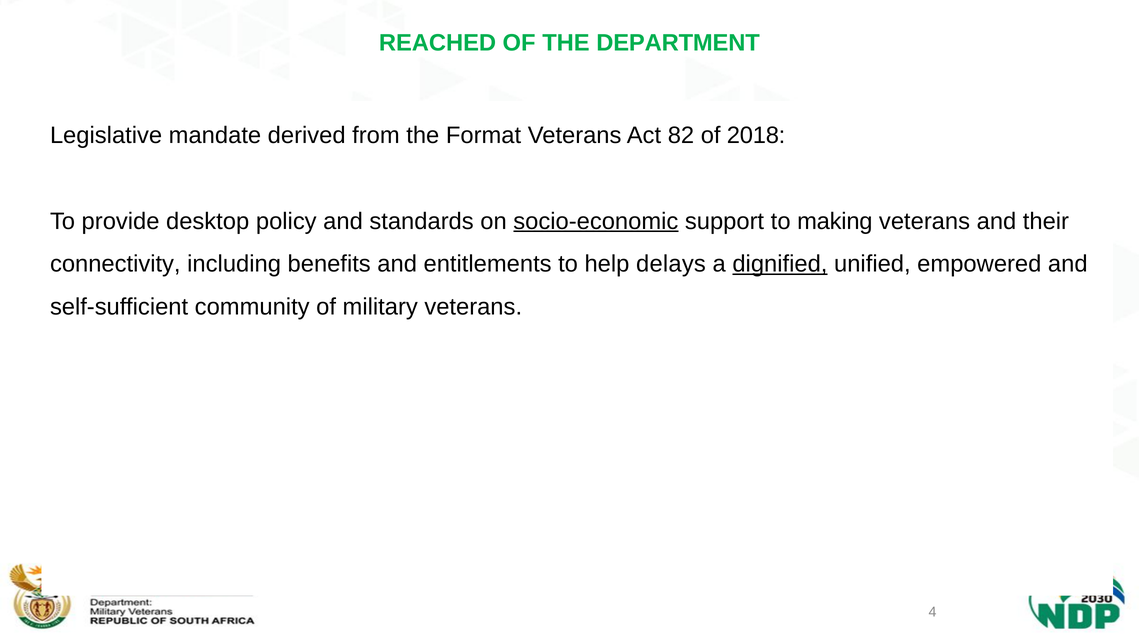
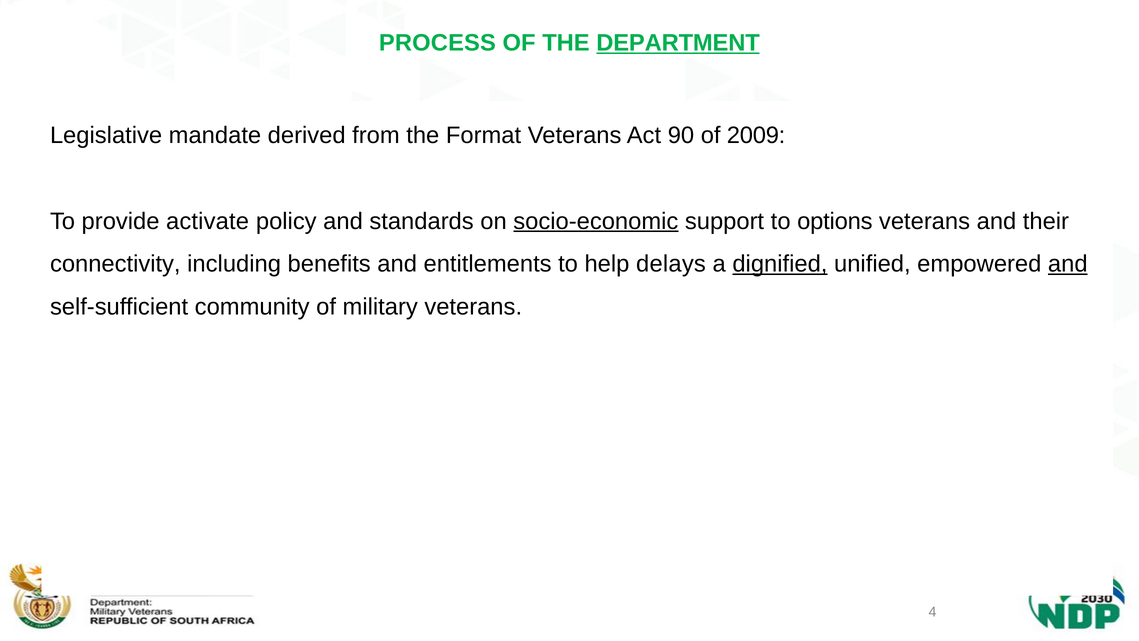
REACHED: REACHED -> PROCESS (437, 43)
DEPARTMENT underline: none -> present (678, 43)
82: 82 -> 90 (681, 136)
2018: 2018 -> 2009 (756, 136)
desktop: desktop -> activate (208, 221)
making: making -> options (835, 221)
and underline: none -> present (1068, 264)
